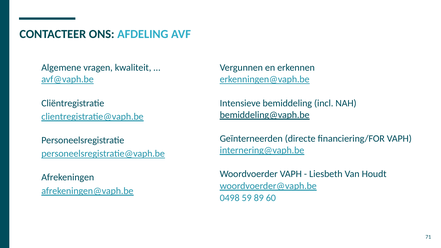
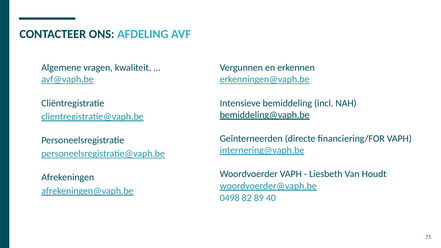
59: 59 -> 82 (247, 198)
60: 60 -> 40 (271, 198)
